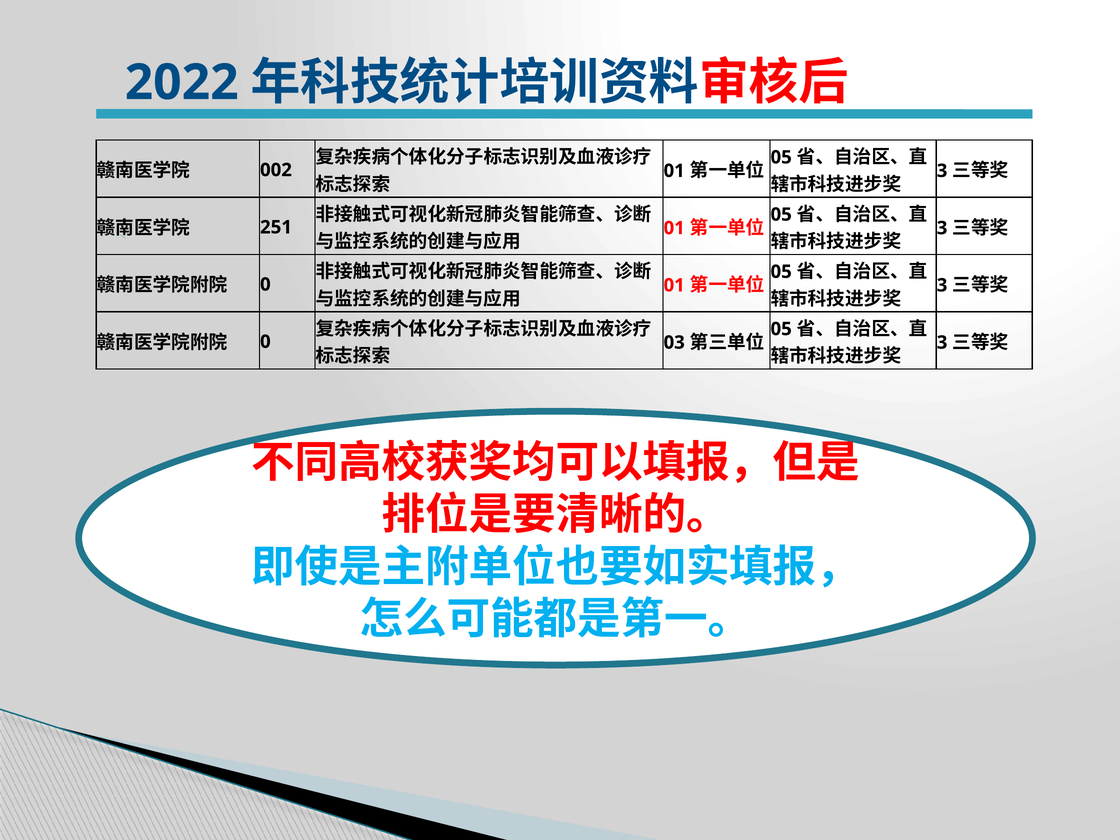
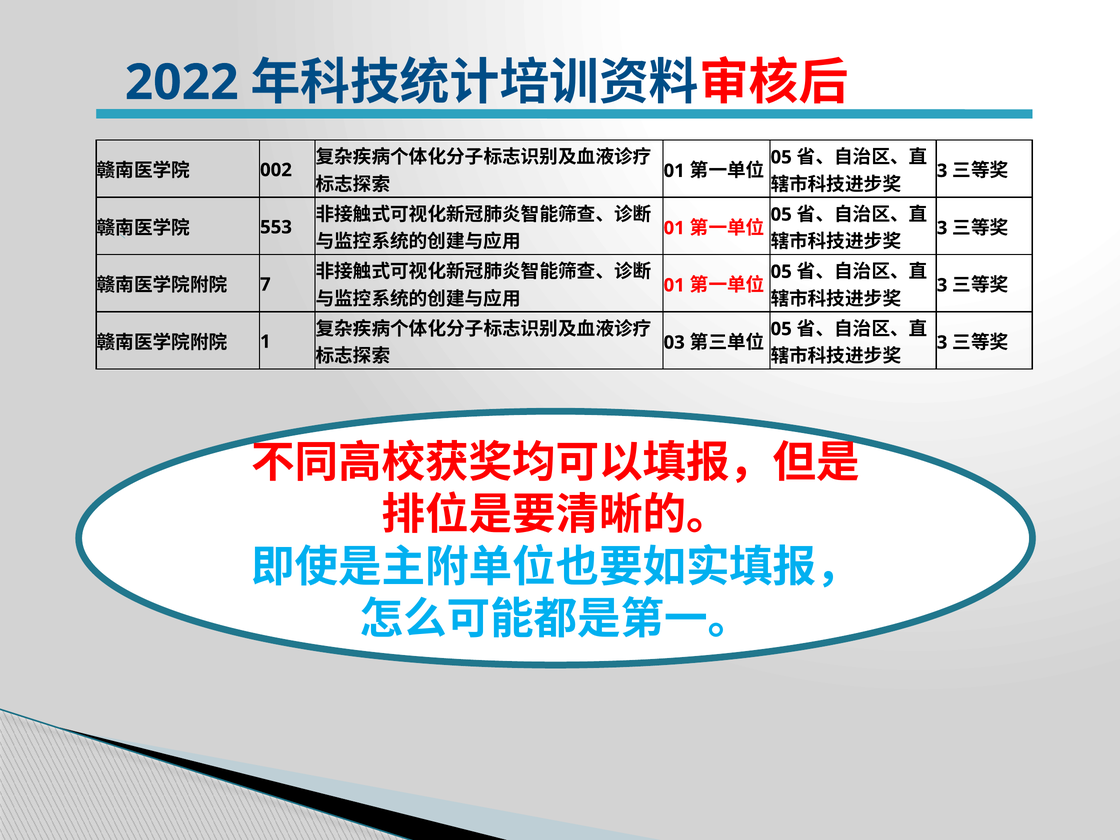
251: 251 -> 553 (276, 227)
0: 0 -> 7 (265, 284)
0: 0 -> 1 (265, 342)
